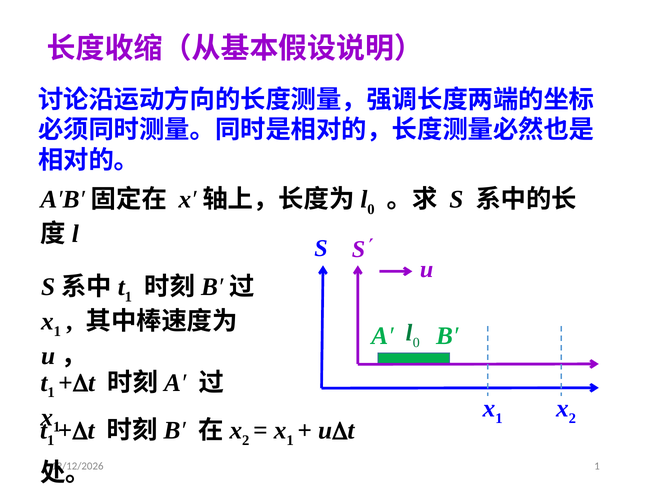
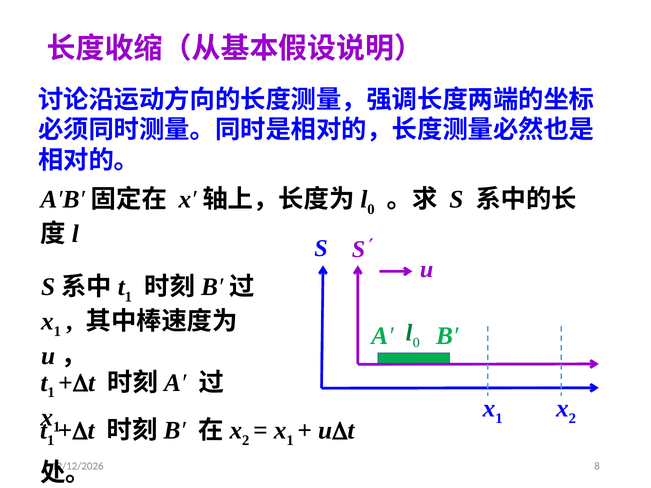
1: 1 -> 8 (597, 466)
